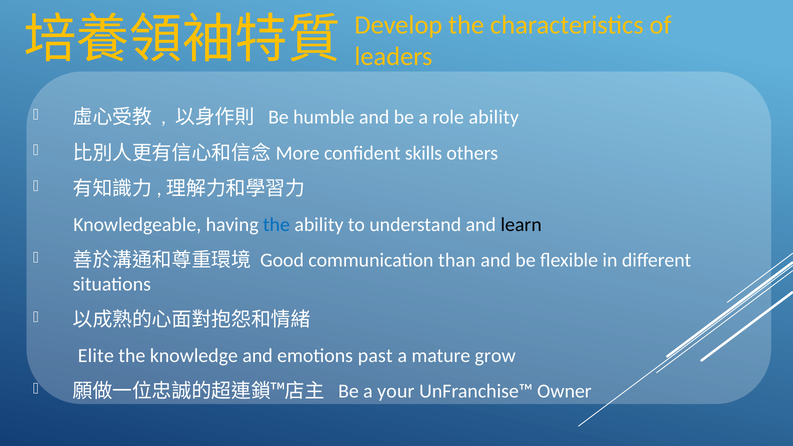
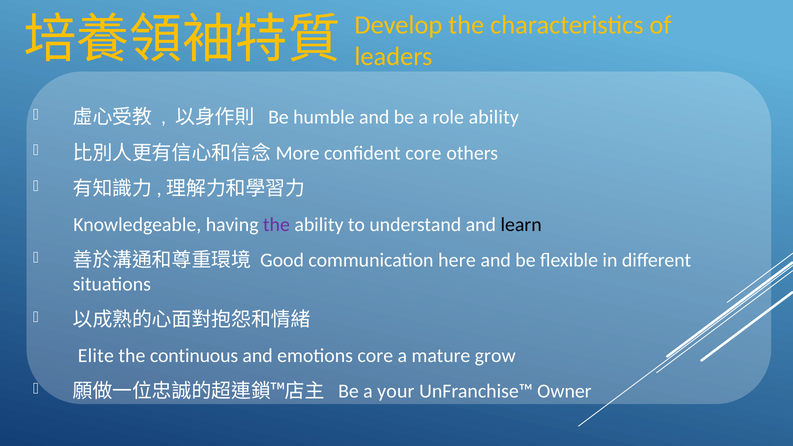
confident skills: skills -> core (423, 153)
the colour: blue -> purple (276, 225)
than: than -> here (457, 260)
knowledge: knowledge -> continuous (194, 356)
emotions past: past -> core (375, 356)
